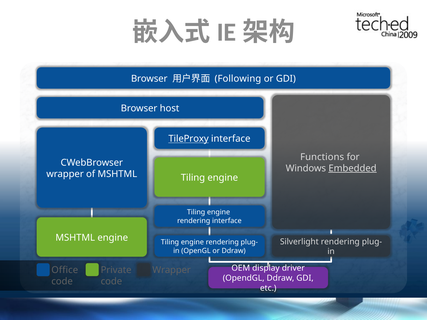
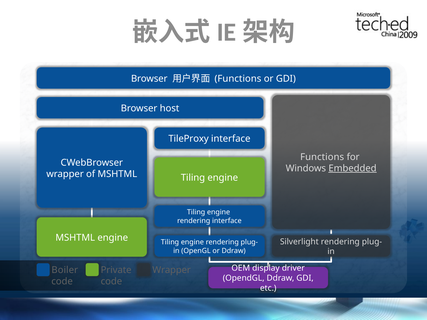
Following: Following -> Functions (238, 79)
TileProxy underline: present -> none (189, 139)
Office: Office -> Boiler (65, 270)
